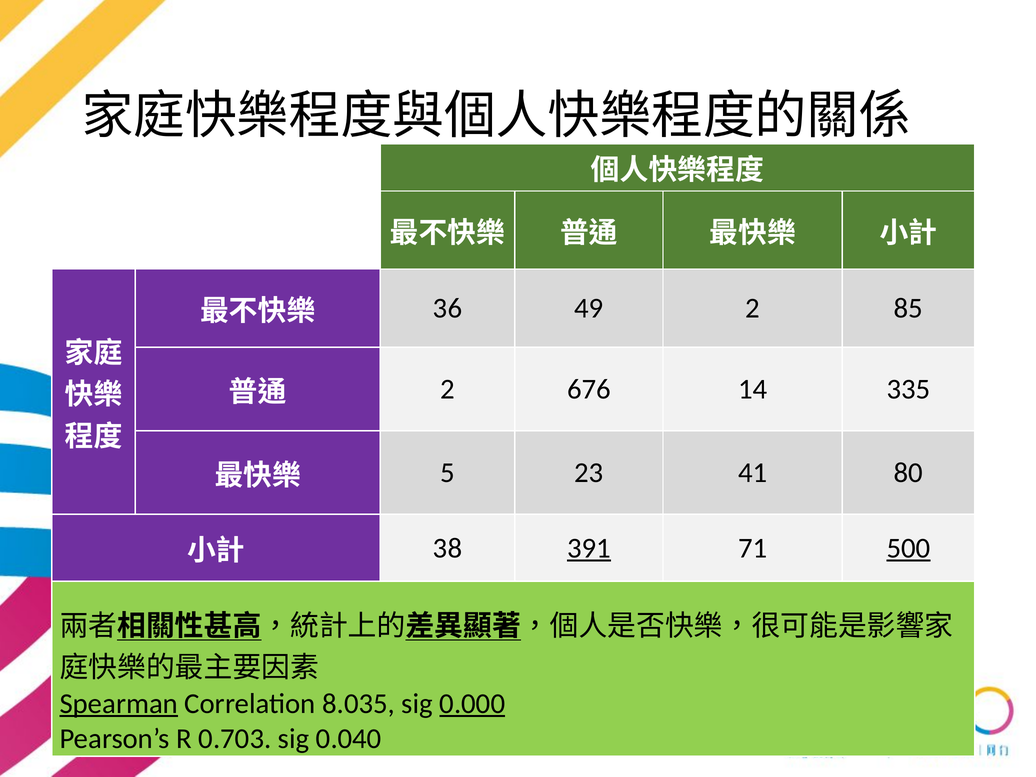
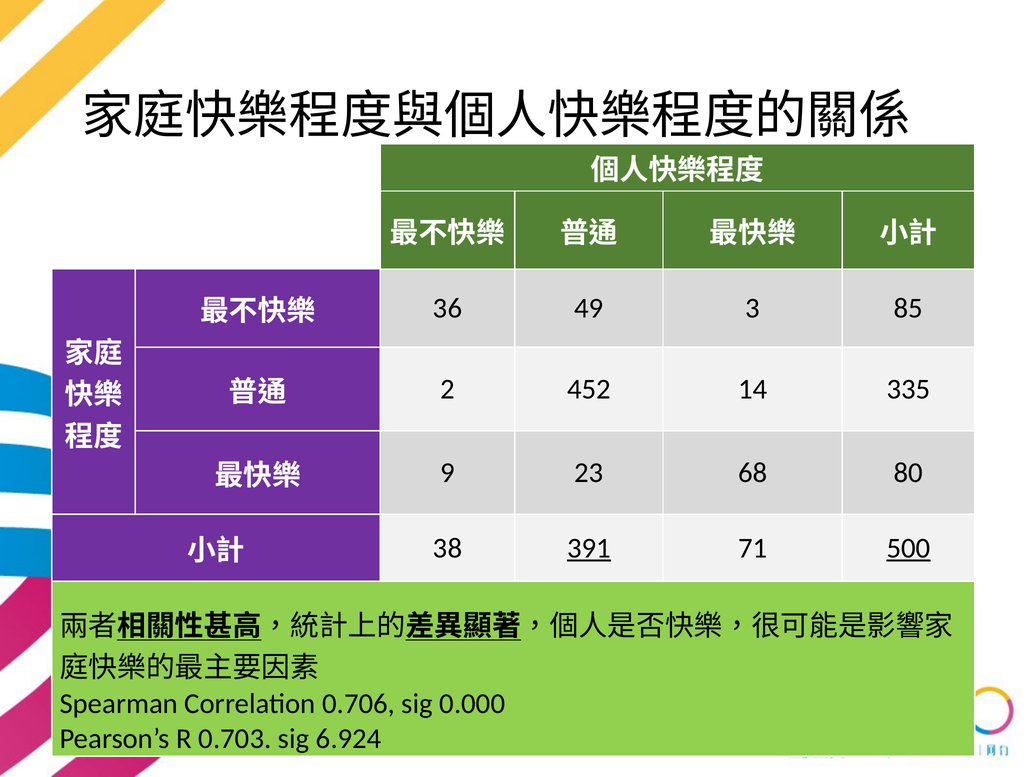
49 2: 2 -> 3 (753, 308)
676: 676 -> 452 (589, 389)
5: 5 -> 9 (448, 473)
41: 41 -> 68 (753, 473)
Spearman underline: present -> none (119, 704)
8.035: 8.035 -> 0.706 (359, 704)
0.000 underline: present -> none (472, 704)
0.040: 0.040 -> 6.924 (349, 739)
